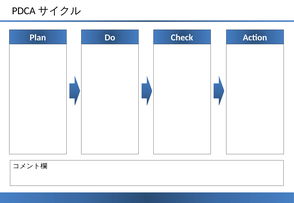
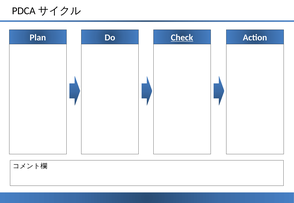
Check underline: none -> present (182, 38)
